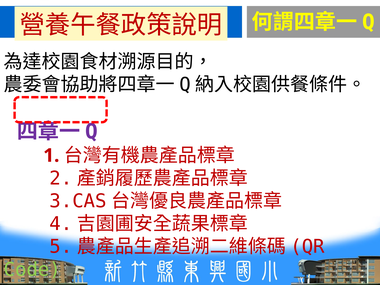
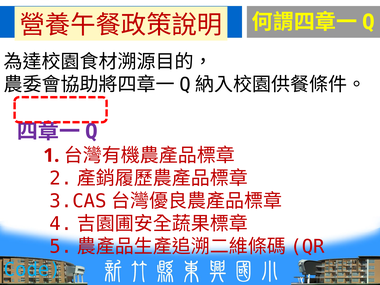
Code colour: light green -> light blue (32, 270)
